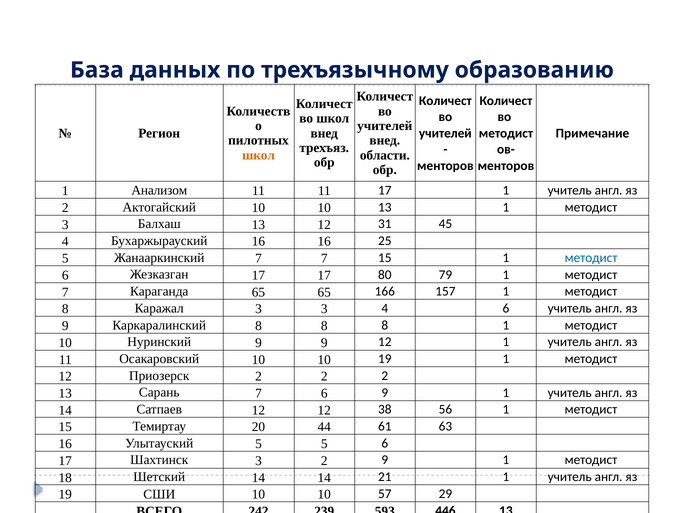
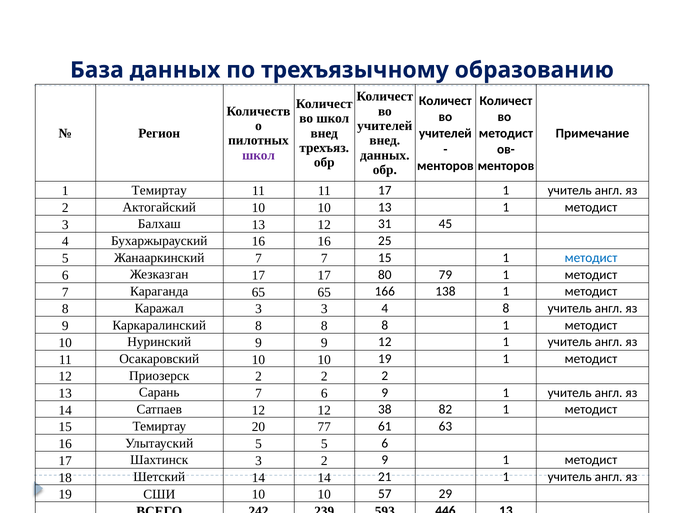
школ colour: orange -> purple (259, 155)
области: области -> данных (385, 155)
1 Анализом: Анализом -> Темиртау (159, 190)
157: 157 -> 138 (445, 292)
4 6: 6 -> 8 (506, 308)
56: 56 -> 82 (445, 410)
44: 44 -> 77 (324, 427)
